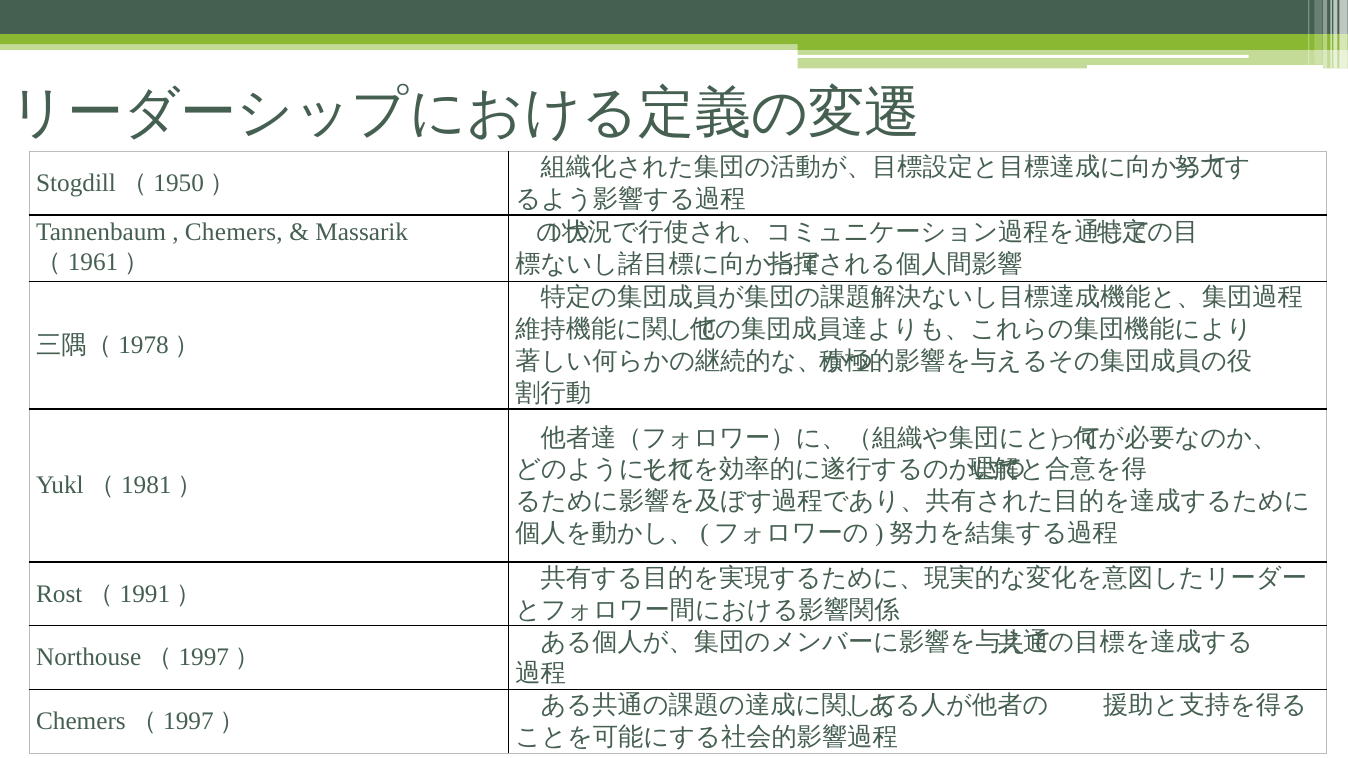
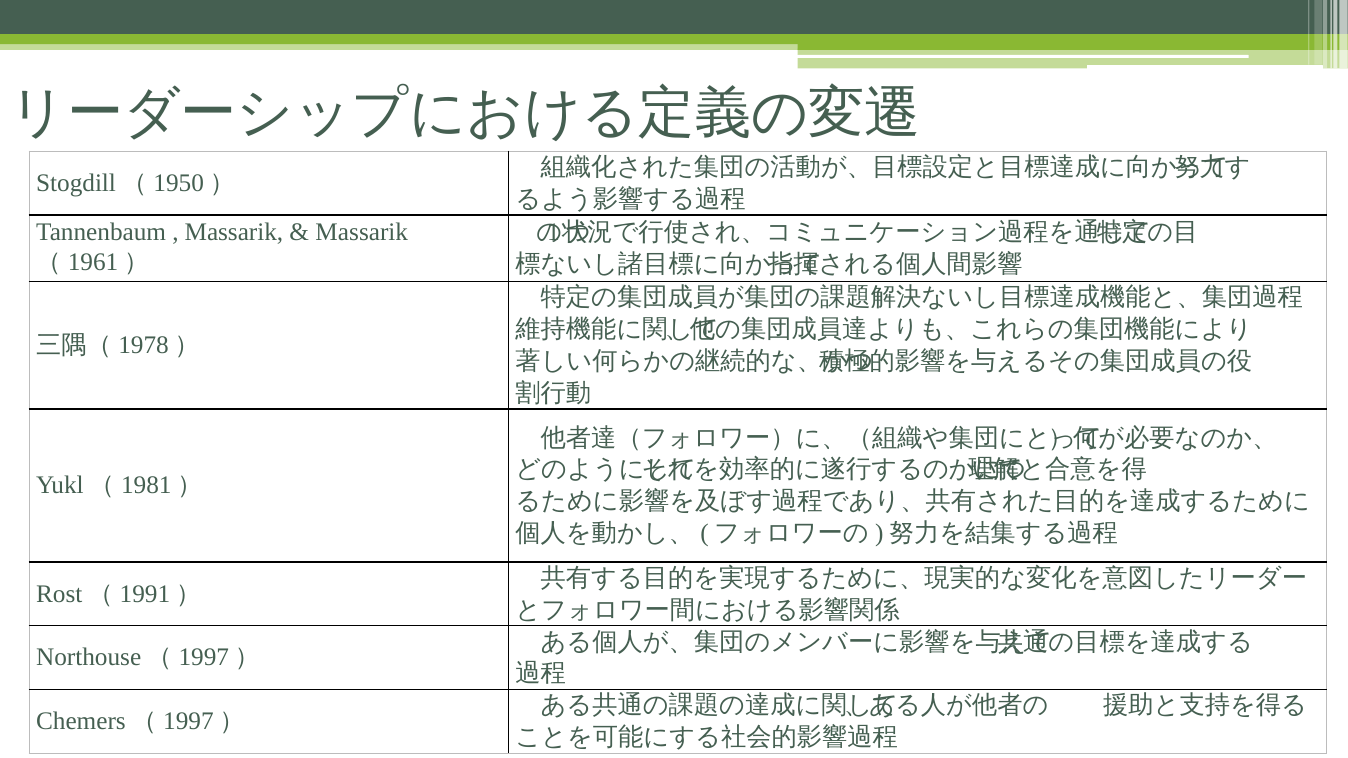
Chemers: Chemers -> Massarik (234, 233)
